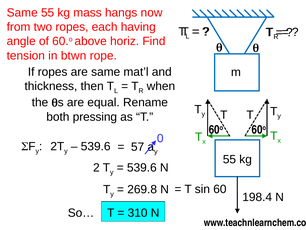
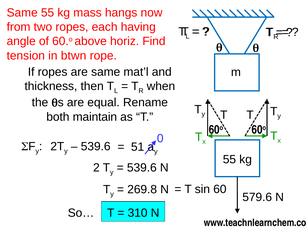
pressing: pressing -> maintain (95, 117)
57: 57 -> 51 (138, 147)
198.4: 198.4 -> 579.6 (257, 197)
